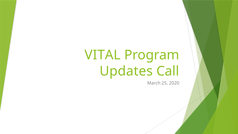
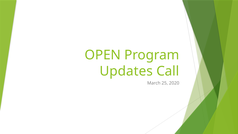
VITAL: VITAL -> OPEN (103, 55)
